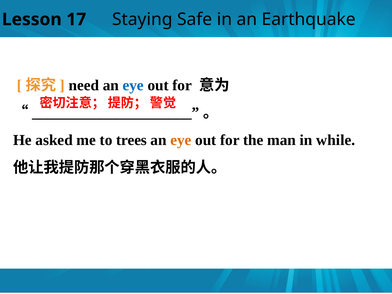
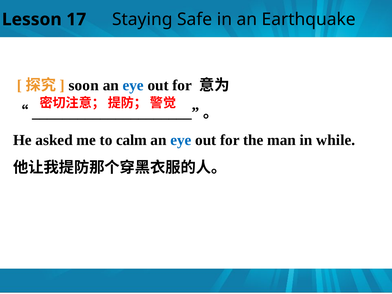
need: need -> soon (84, 85)
trees: trees -> calm (131, 140)
eye colour: orange -> blue (181, 140)
